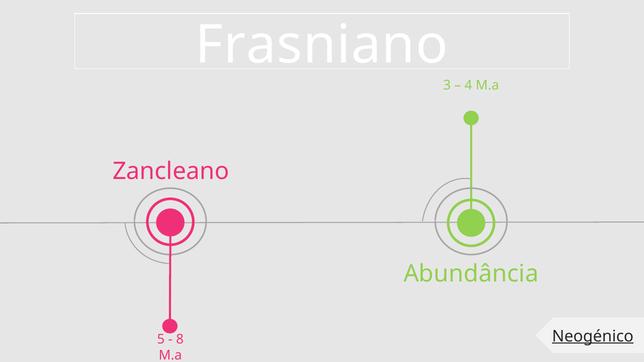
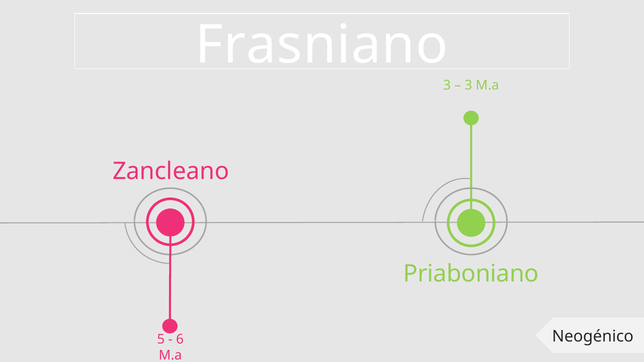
4: 4 -> 3 (468, 86)
Abundância: Abundância -> Priaboniano (471, 274)
Neogénico underline: present -> none (593, 336)
8: 8 -> 6 (180, 339)
